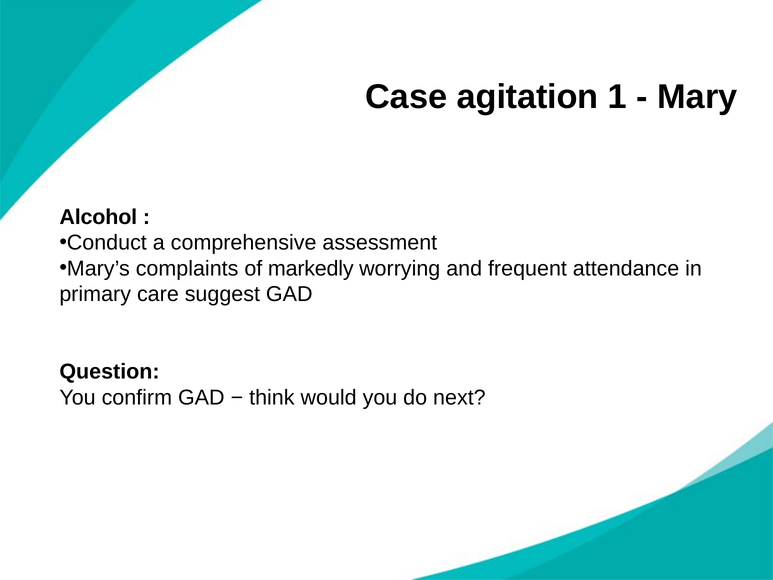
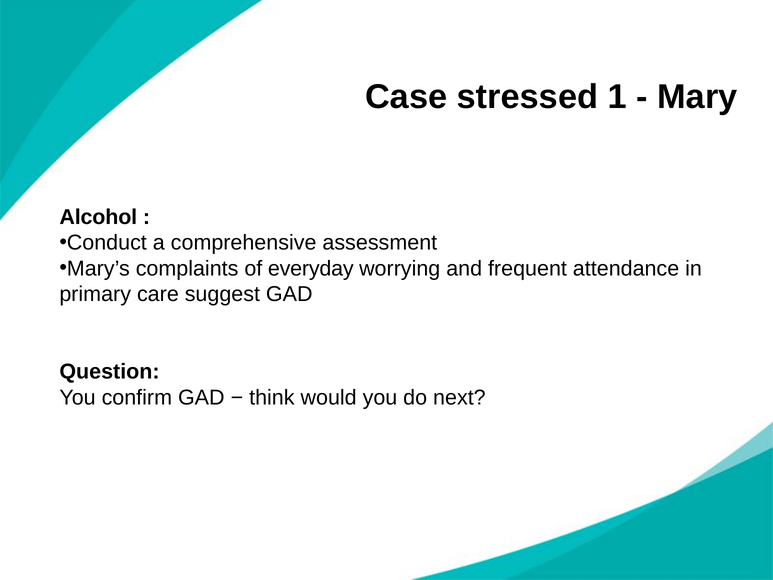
agitation: agitation -> stressed (528, 97)
markedly: markedly -> everyday (311, 268)
